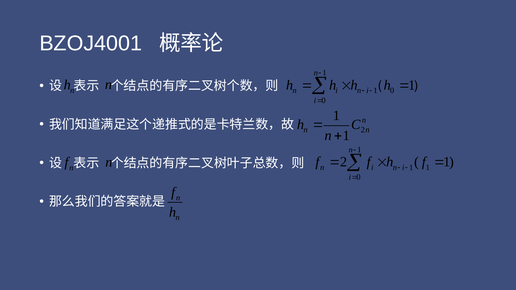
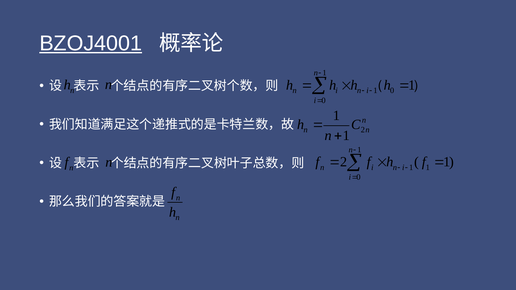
BZOJ4001 underline: none -> present (91, 43)
